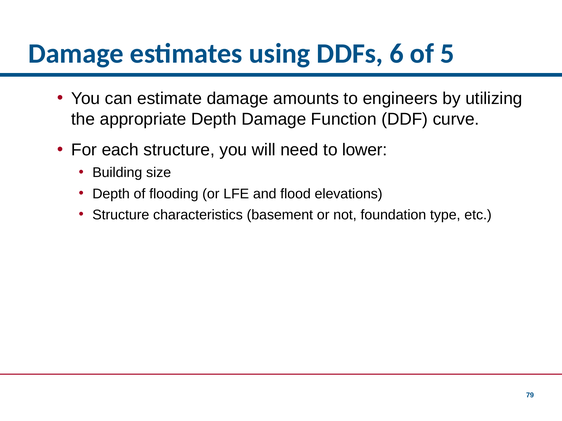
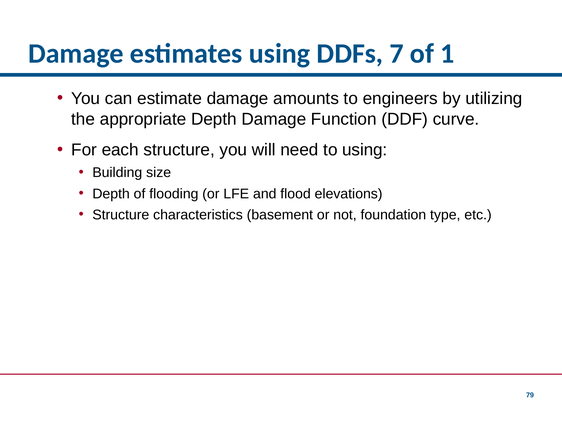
6: 6 -> 7 (397, 54)
5: 5 -> 1 (447, 54)
to lower: lower -> using (365, 150)
